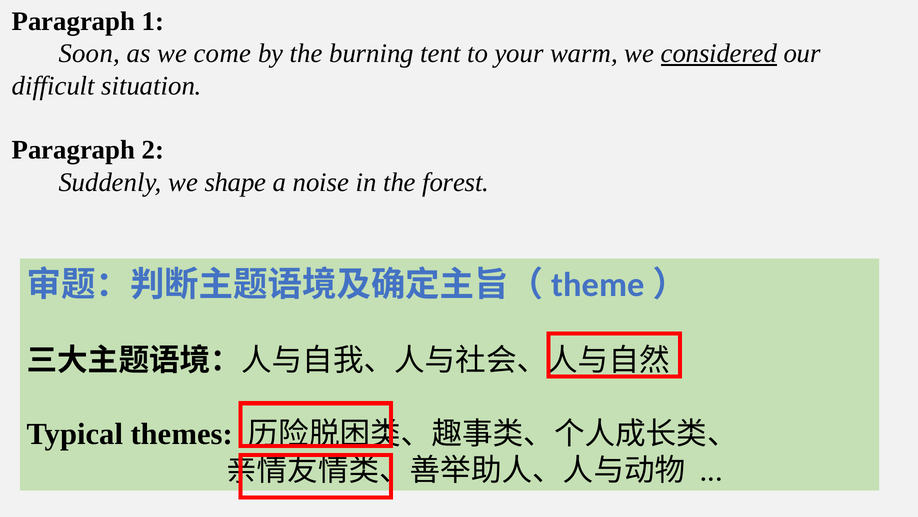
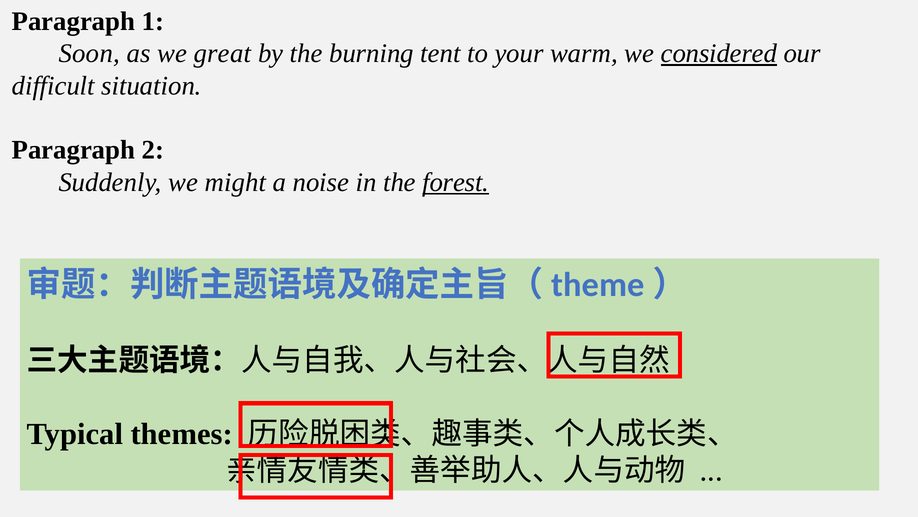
come: come -> great (222, 53)
shape: shape -> might (235, 182)
forest underline: none -> present (456, 182)
